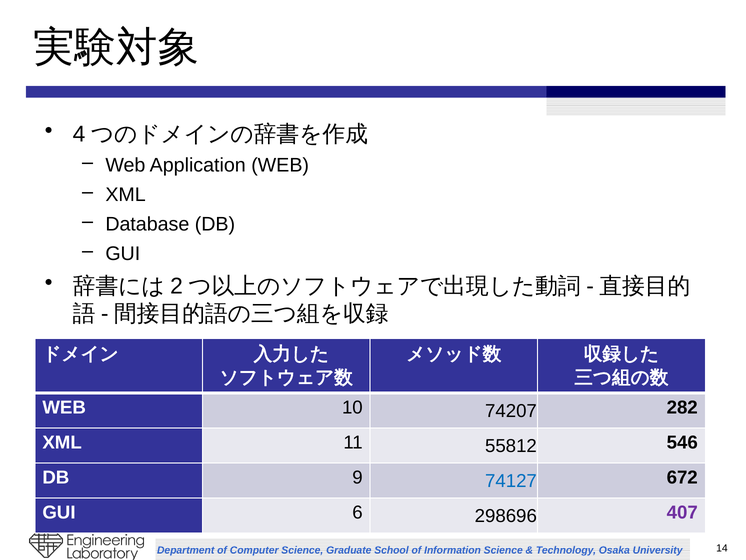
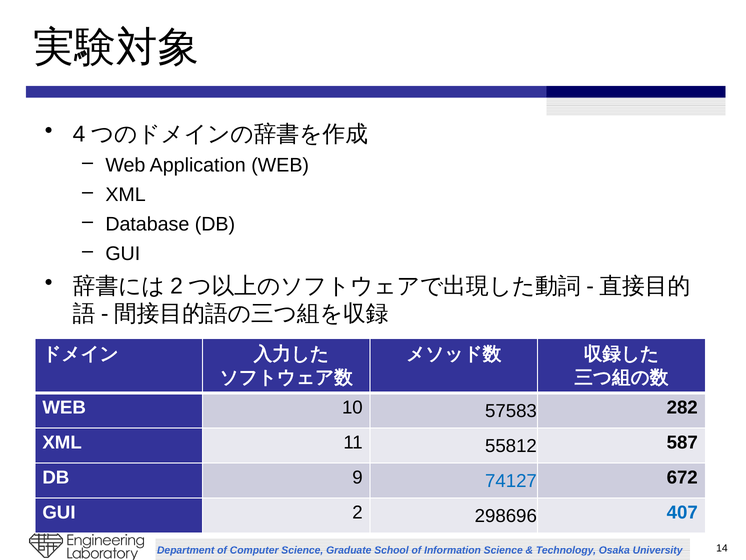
74207: 74207 -> 57583 (511, 411)
546: 546 -> 587 (682, 442)
6: 6 -> 2 (358, 512)
407 colour: purple -> blue (682, 512)
